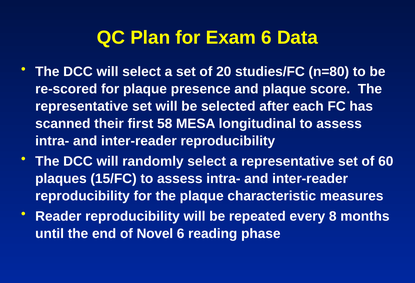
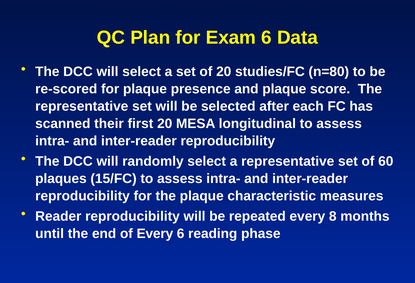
first 58: 58 -> 20 (165, 124)
of Novel: Novel -> Every (155, 234)
